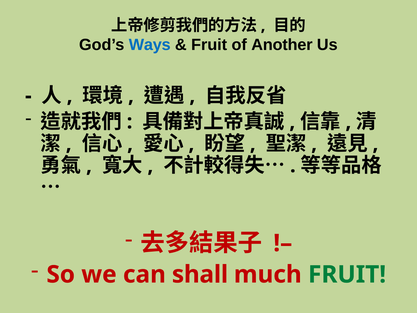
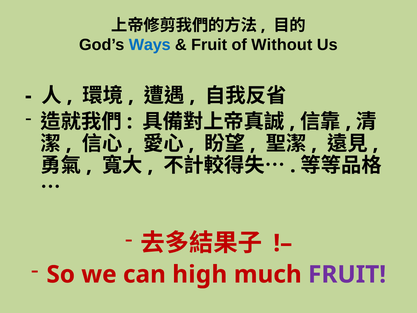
Another: Another -> Without (282, 45)
shall: shall -> high (200, 274)
FRUIT colour: green -> purple (347, 274)
